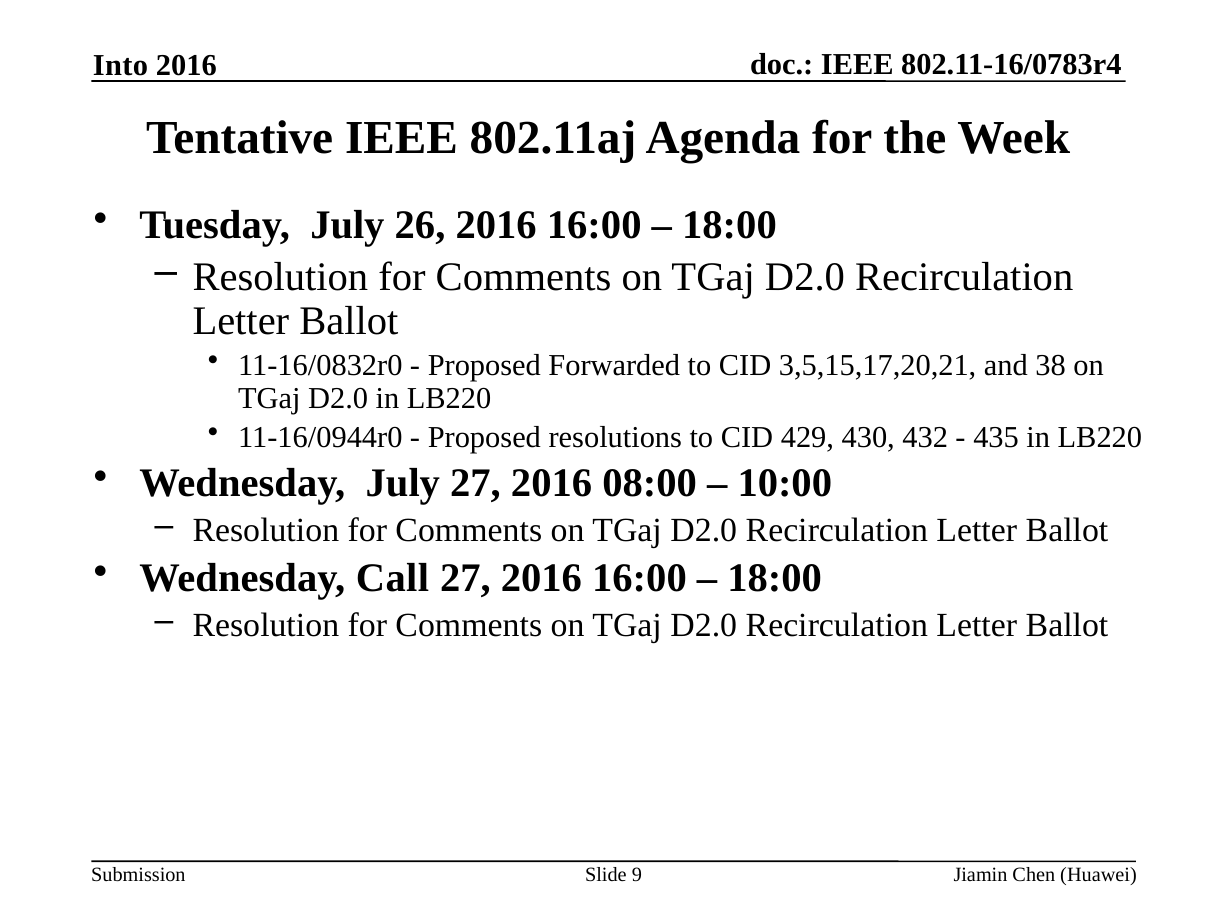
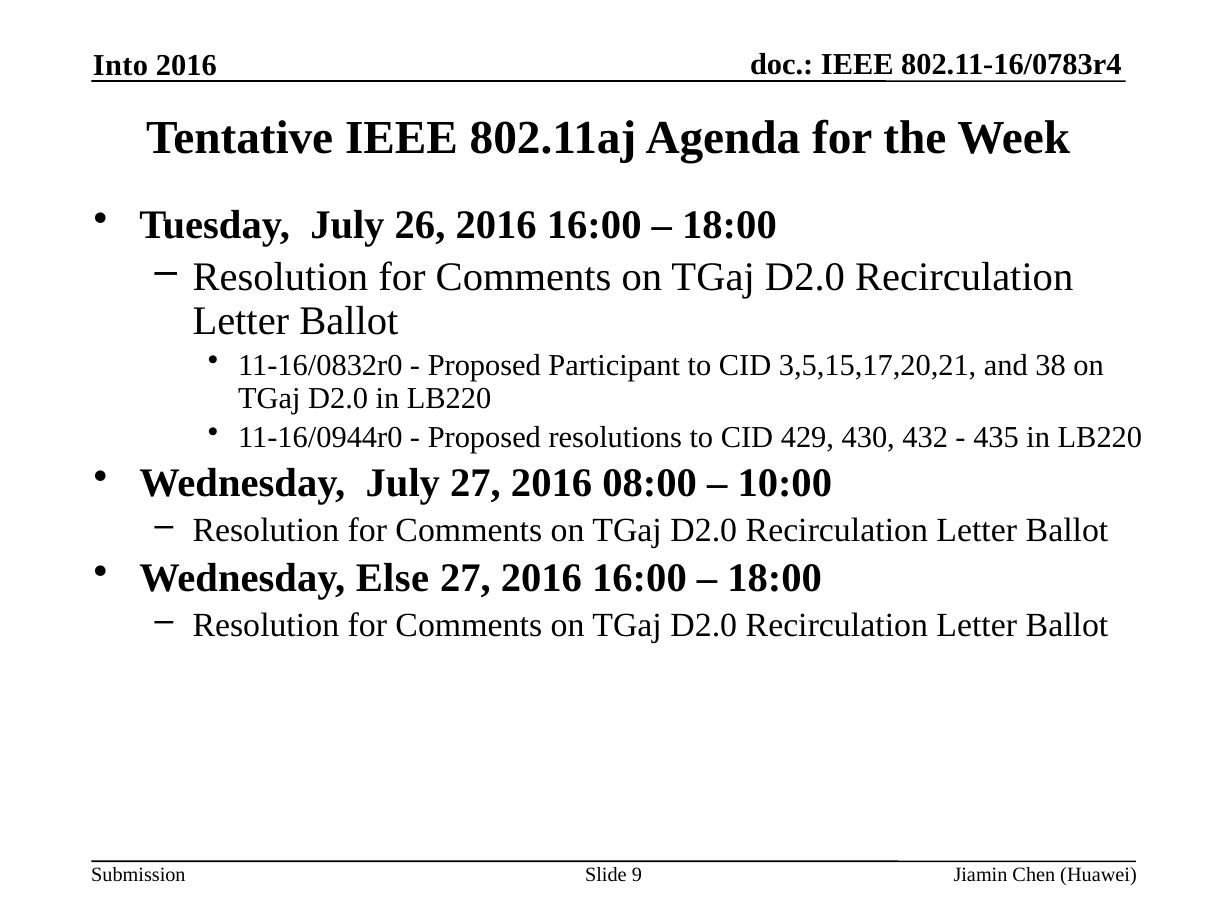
Forwarded: Forwarded -> Participant (614, 366)
Call: Call -> Else (392, 579)
